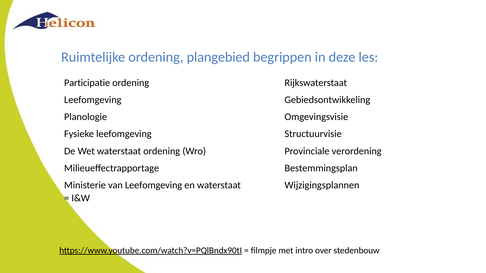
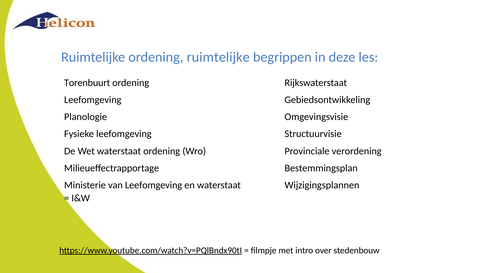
ordening plangebied: plangebied -> ruimtelijke (218, 57)
Participatie: Participatie -> Torenbuurt (87, 83)
